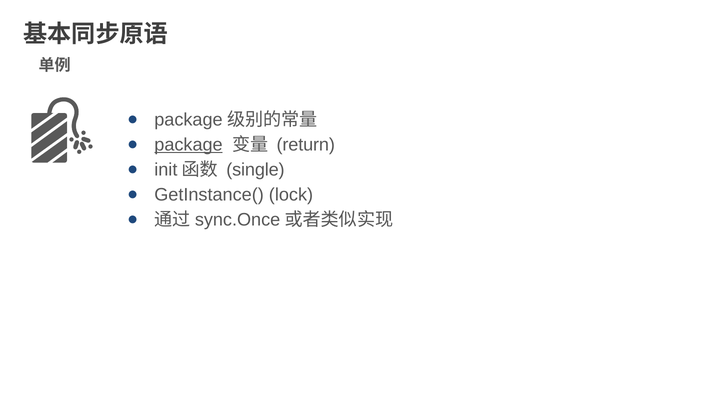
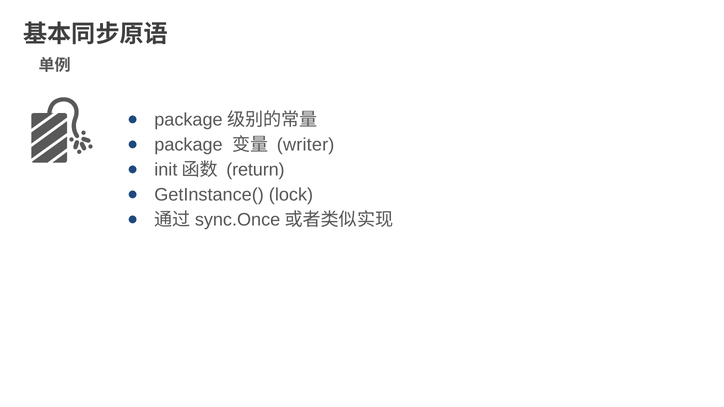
package underline: present -> none (189, 145)
return: return -> writer (306, 145)
single: single -> return (255, 170)
